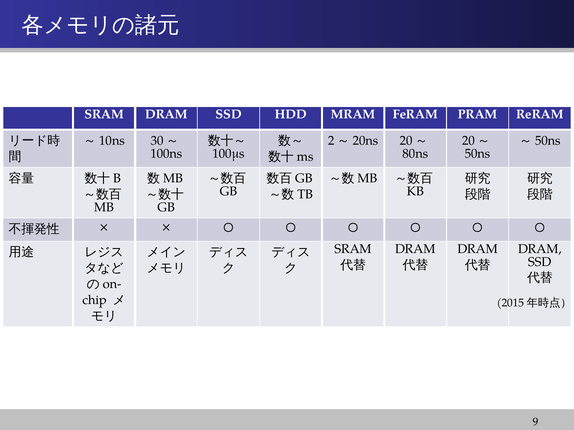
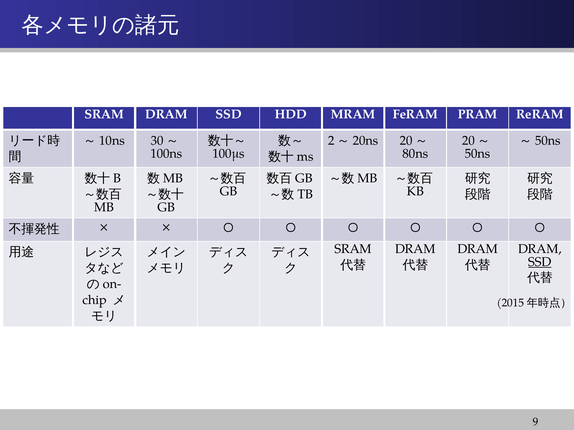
SSD underline: none -> present (540, 262)
